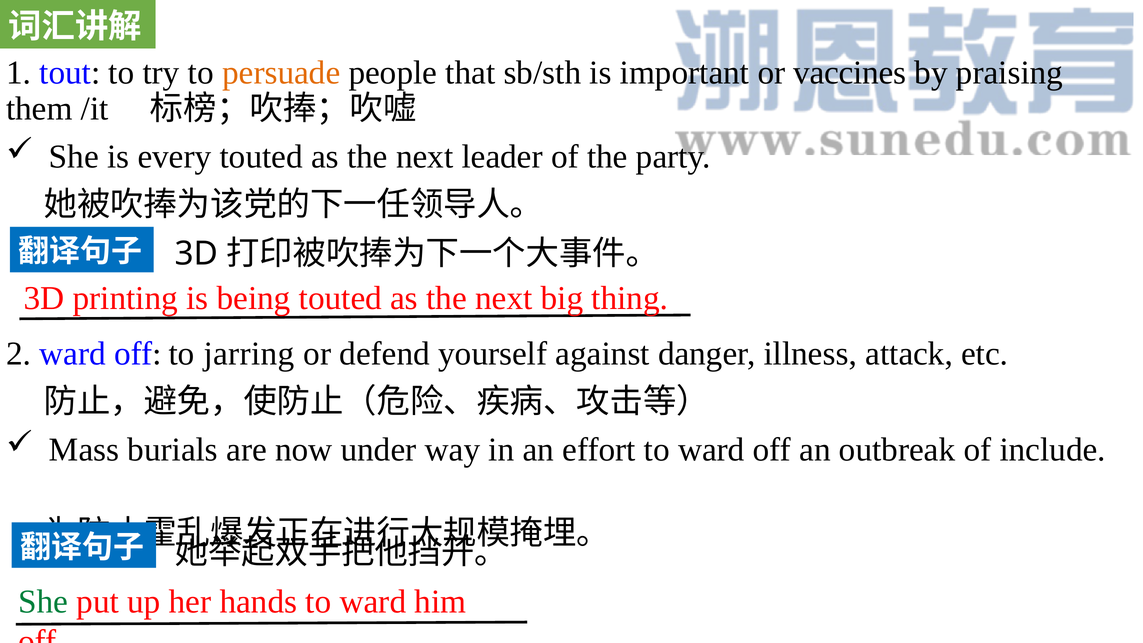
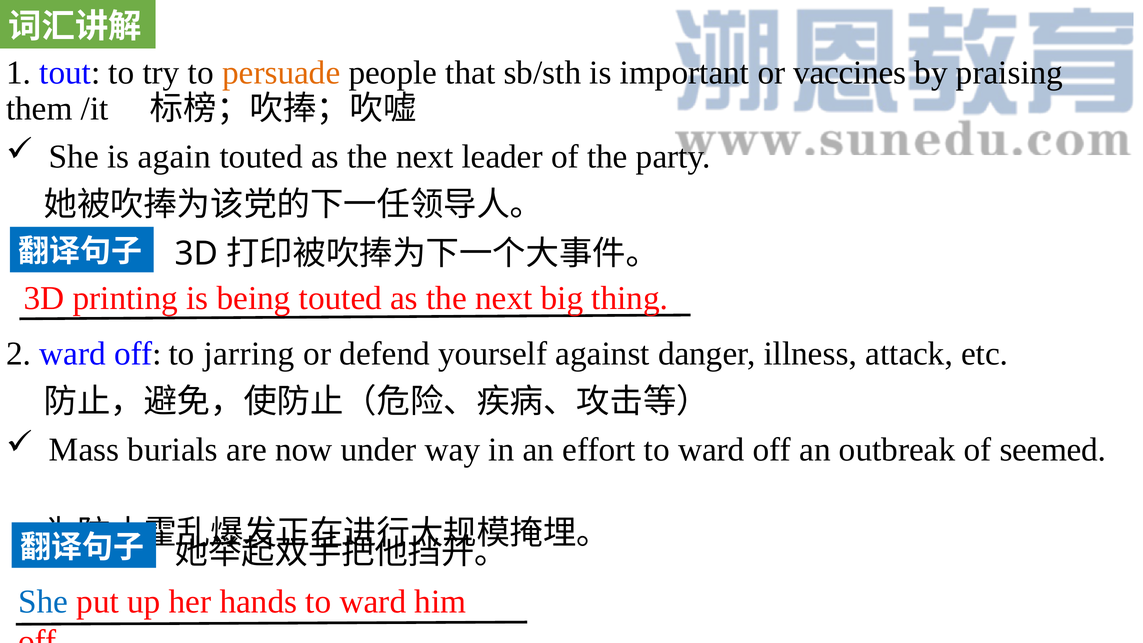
every: every -> again (174, 157)
include: include -> seemed (1053, 449)
She colour: green -> blue (43, 602)
